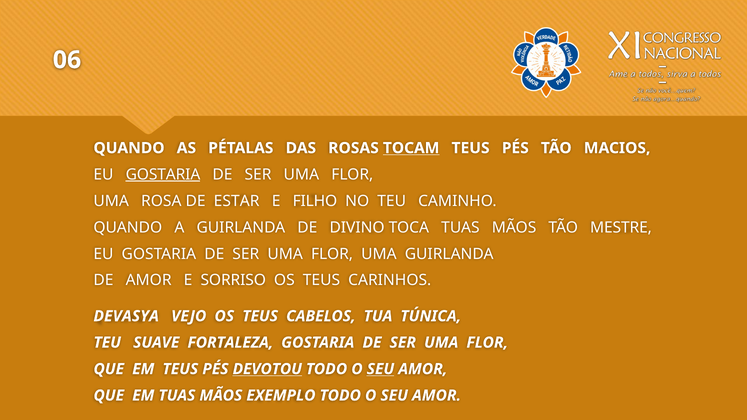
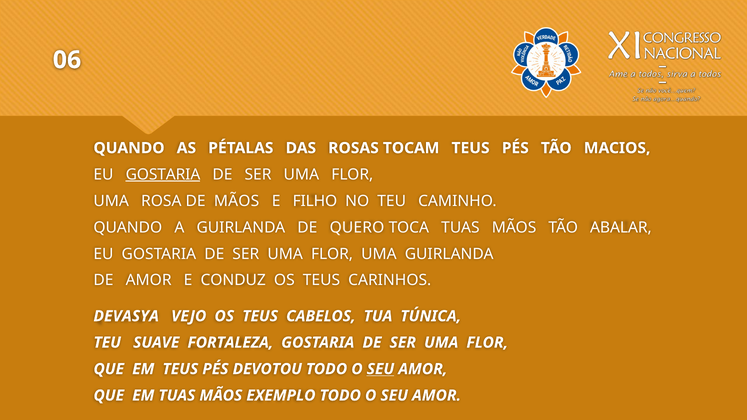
TOCAM underline: present -> none (411, 148)
DE ESTAR: ESTAR -> MÃOS (237, 201)
DIVINO: DIVINO -> QUERO (357, 228)
MESTRE: MESTRE -> ABALAR (621, 228)
SORRISO: SORRISO -> CONDUZ (233, 280)
DEVOTOU underline: present -> none (267, 369)
